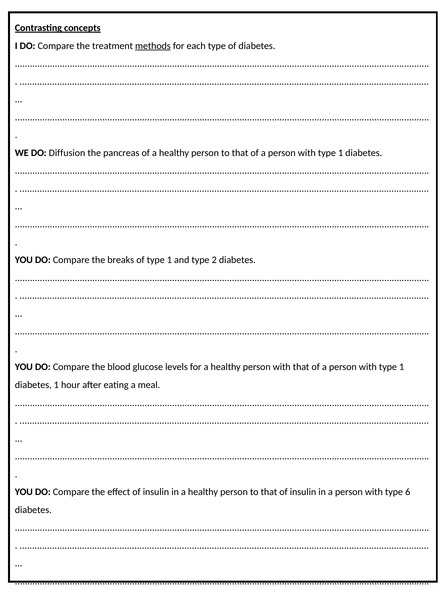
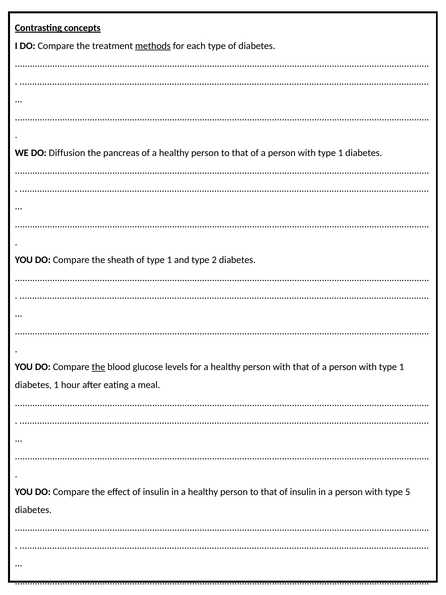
breaks: breaks -> sheath (121, 260)
the underline: none -> present (98, 367)
6: 6 -> 5 (408, 492)
